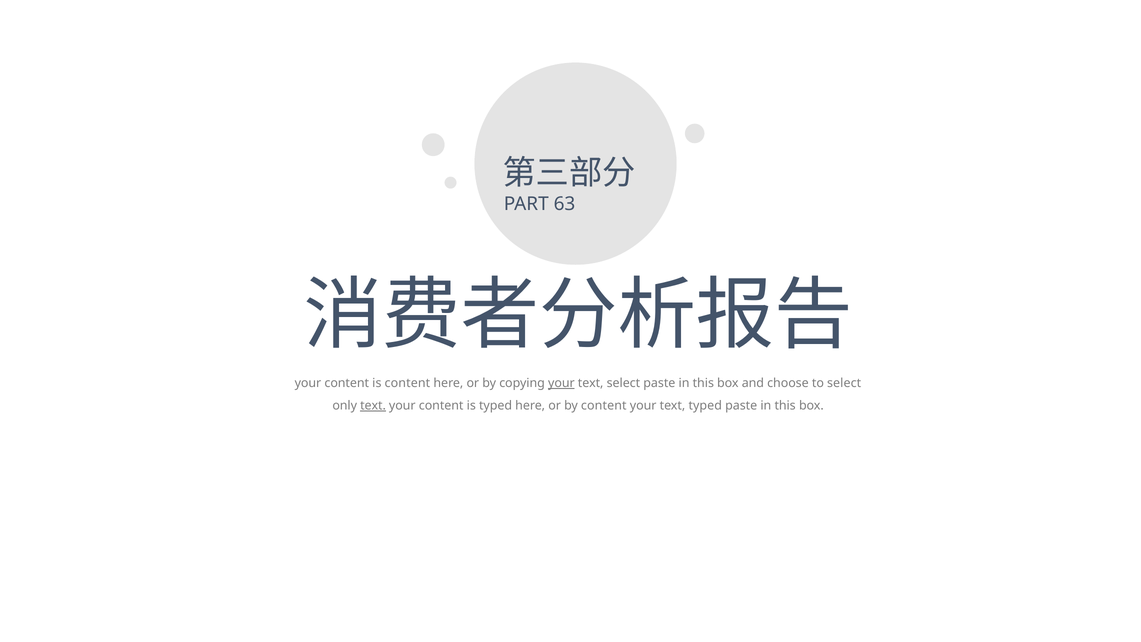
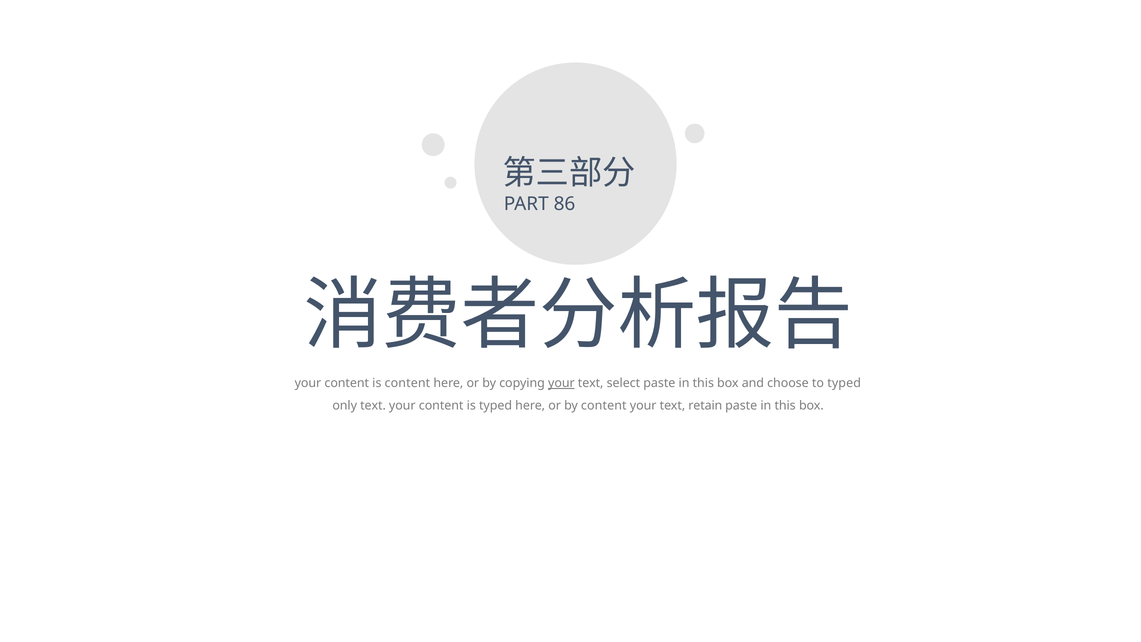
63: 63 -> 86 (564, 204)
to select: select -> typed (844, 383)
text underline: present -> none (373, 405)
text typed: typed -> retain (705, 405)
